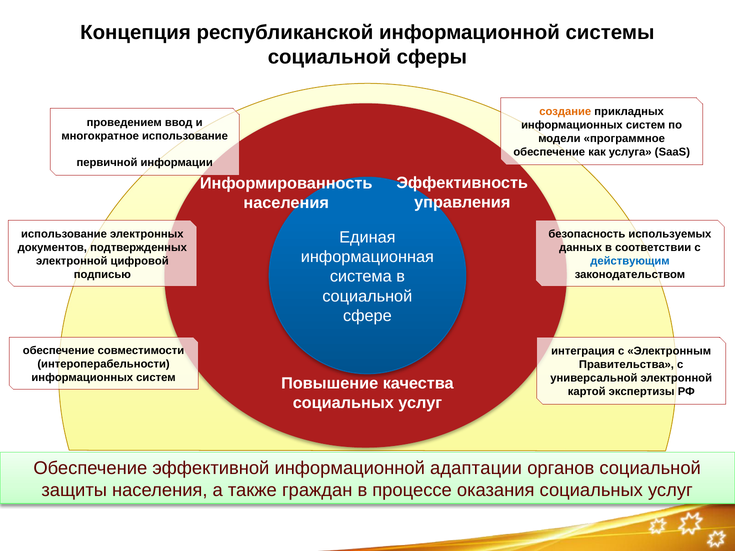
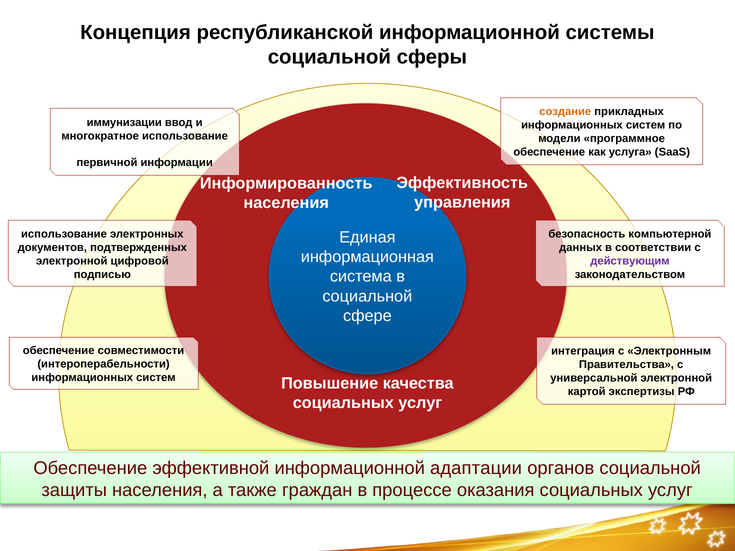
проведением: проведением -> иммунизации (124, 122)
используемых: используемых -> компьютерной (670, 234)
действующим colour: blue -> purple (630, 261)
